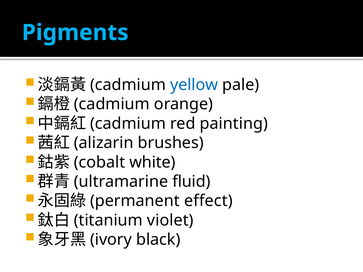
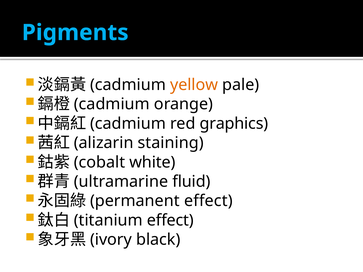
yellow colour: blue -> orange (194, 85)
painting: painting -> graphics (234, 124)
brushes: brushes -> staining (171, 143)
violet: violet -> effect (170, 220)
